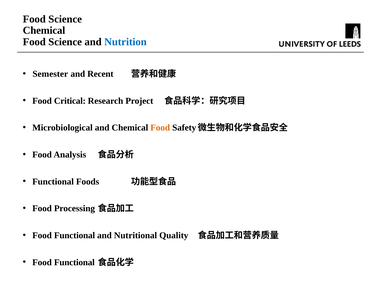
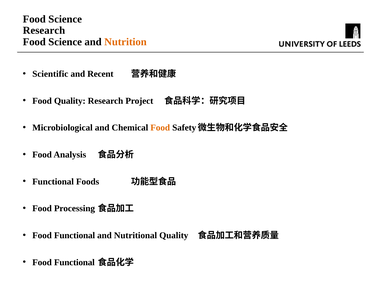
Chemical: Chemical -> Research (44, 30)
Nutrition colour: blue -> orange (125, 42)
Semester: Semester -> Scientific (50, 74)
Food Critical: Critical -> Quality (70, 101)
